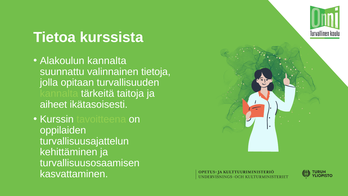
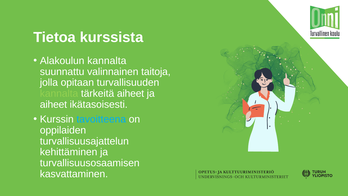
tietoja: tietoja -> taitoja (156, 72)
tärkeitä taitoja: taitoja -> aiheet (131, 93)
tavoitteena colour: light green -> light blue (101, 119)
